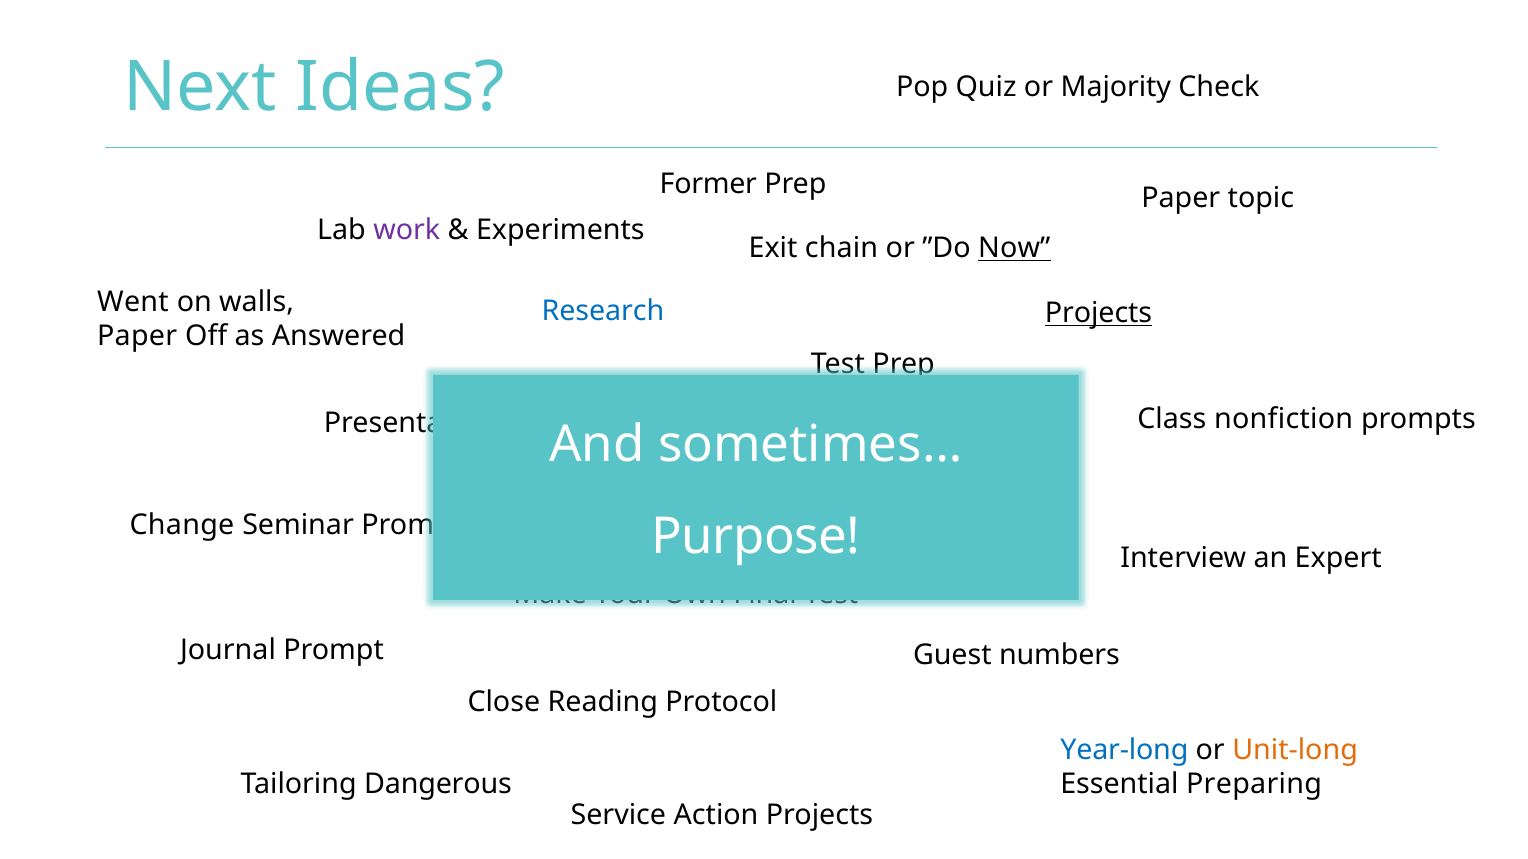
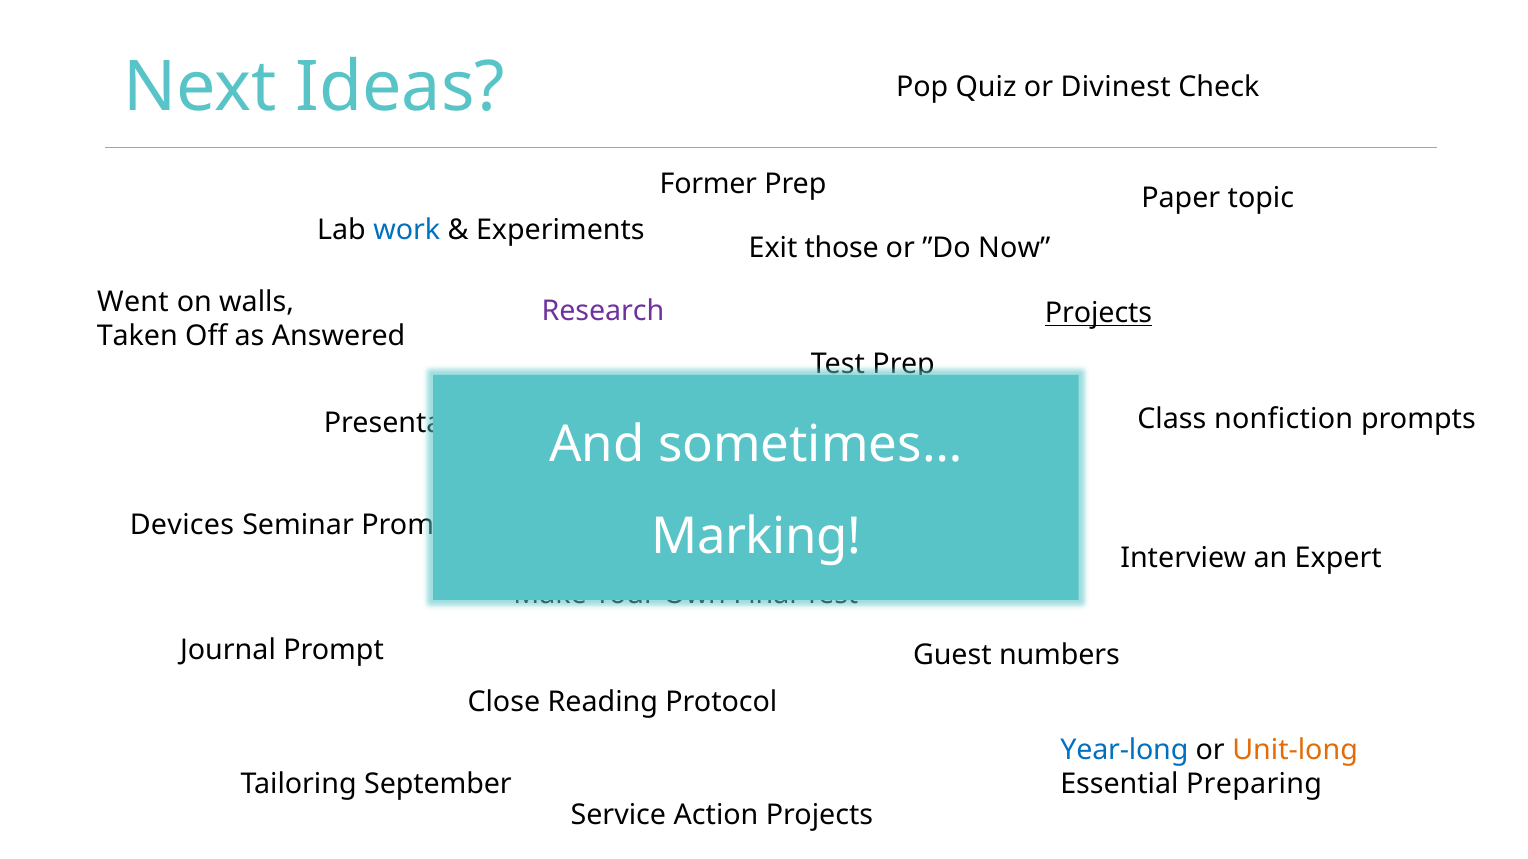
Majority: Majority -> Divinest (1116, 88)
work colour: purple -> blue (407, 230)
chain: chain -> those (842, 248)
Now underline: present -> none (1014, 248)
Research colour: blue -> purple (603, 312)
Paper: Paper -> Taken (137, 336)
Change: Change -> Devices (182, 525)
Purpose: Purpose -> Marking (756, 537)
Dangerous: Dangerous -> September (438, 784)
